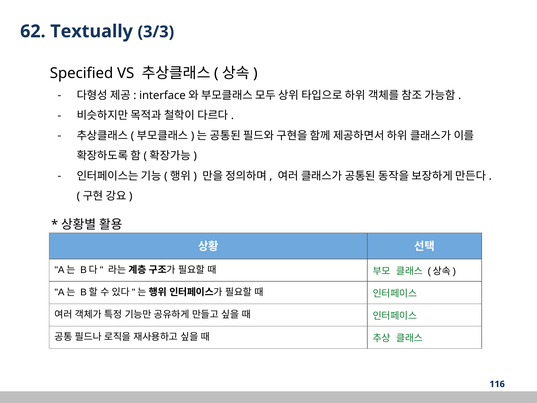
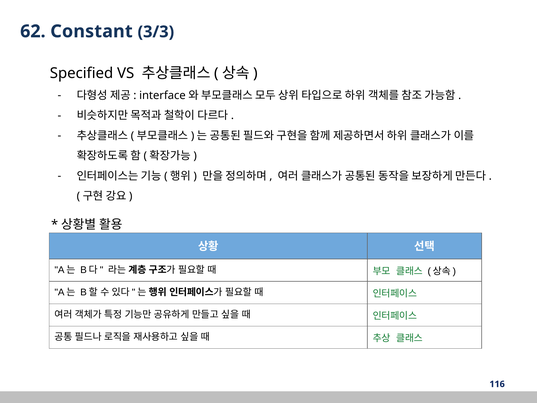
Textually: Textually -> Constant (91, 31)
